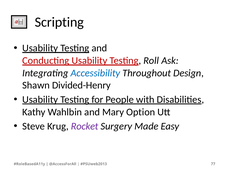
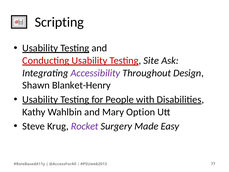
Roll: Roll -> Site (151, 60)
Accessibility colour: blue -> purple (95, 73)
Divided-Henry: Divided-Henry -> Blanket-Henry (81, 85)
